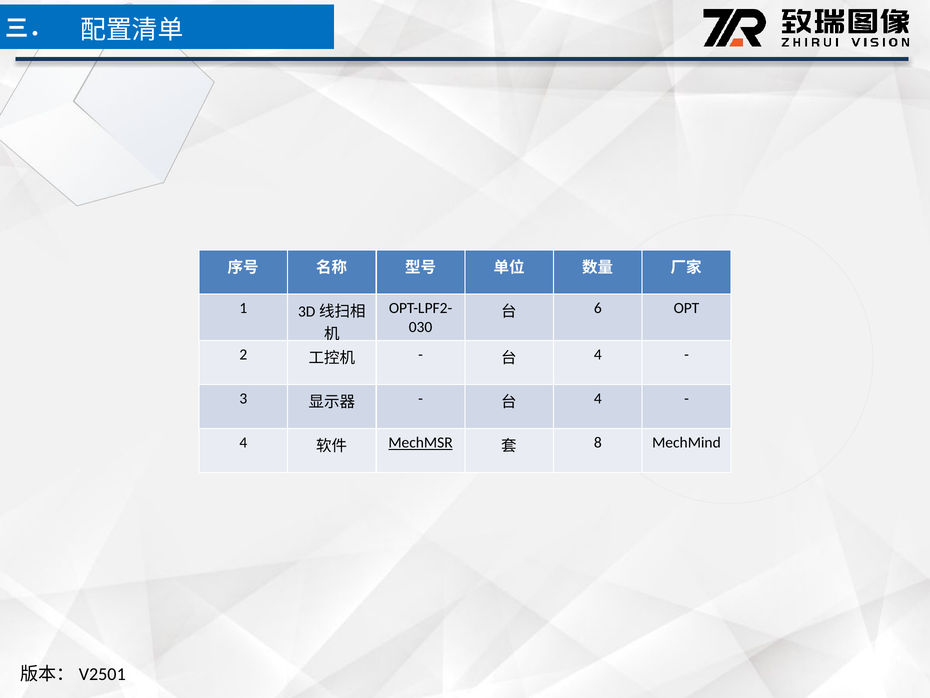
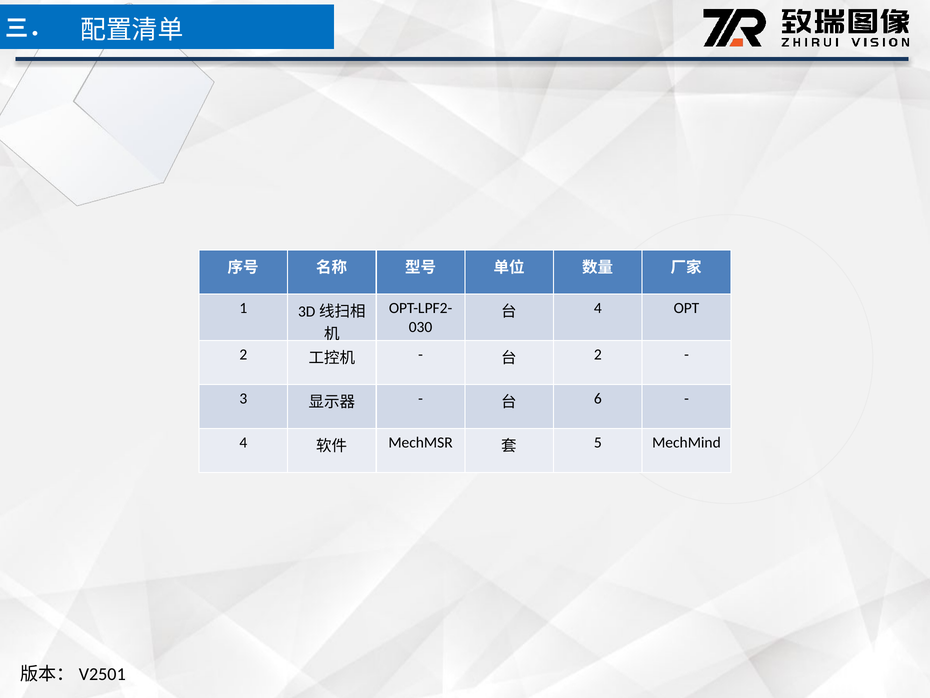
6: 6 -> 4 (598, 308)
4: 4 -> 2 (598, 355)
4: 4 -> 6 (598, 399)
MechMSR underline: present -> none (421, 442)
8: 8 -> 5 (598, 442)
